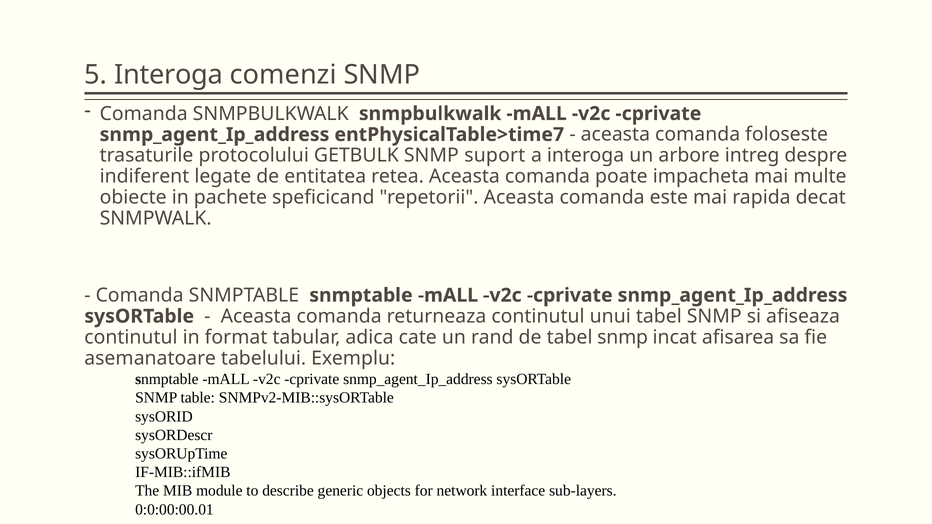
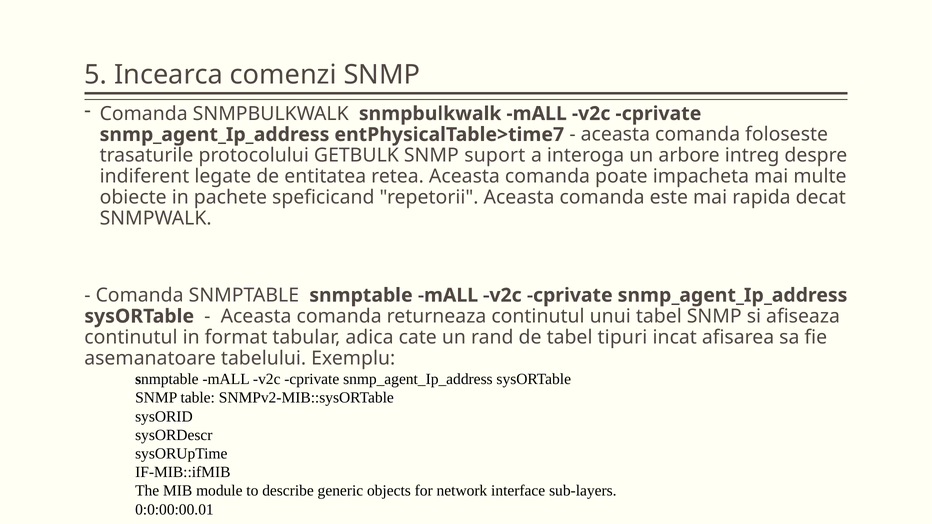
5 Interoga: Interoga -> Incearca (169, 75)
de tabel snmp: snmp -> tipuri (622, 337)
